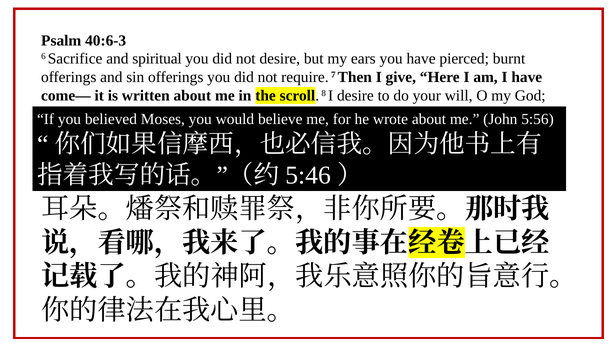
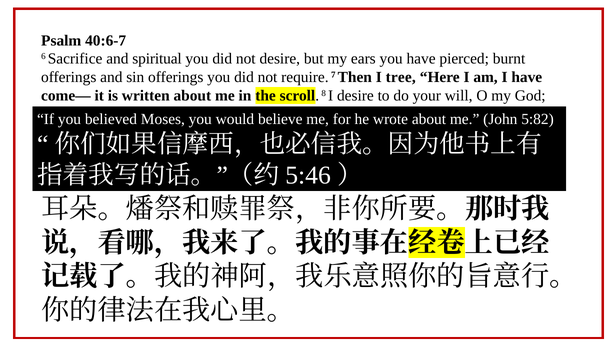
40:6-3: 40:6-3 -> 40:6-7 (106, 40)
give: give -> tree (401, 77)
5:56: 5:56 -> 5:82 (538, 119)
